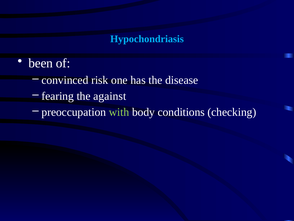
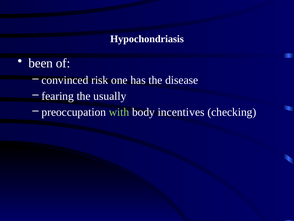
Hypochondriasis colour: light blue -> white (147, 39)
against: against -> usually (110, 96)
conditions: conditions -> incentives (181, 112)
